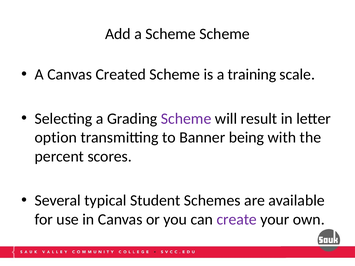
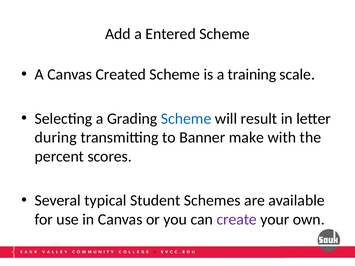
a Scheme: Scheme -> Entered (171, 34)
Scheme colour: purple -> blue (186, 119)
option: option -> during (56, 138)
being: being -> make (246, 138)
